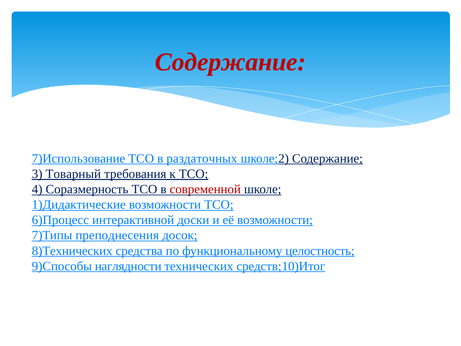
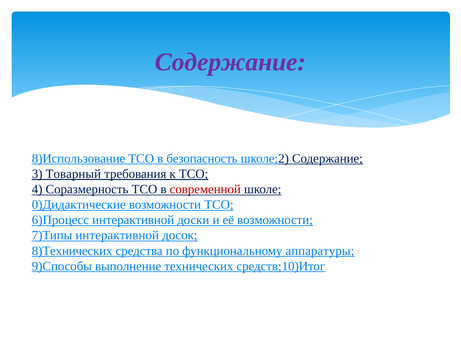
Содержание colour: red -> purple (231, 62)
7)Использование: 7)Использование -> 8)Использование (79, 158)
раздаточных: раздаточных -> безопасность (202, 158)
1)Дидактические: 1)Дидактические -> 0)Дидактические (79, 204)
7)Типы преподнесения: преподнесения -> интерактивной (117, 235)
целостность: целостность -> аппаратуры (320, 251)
наглядности: наглядности -> выполнение (128, 266)
